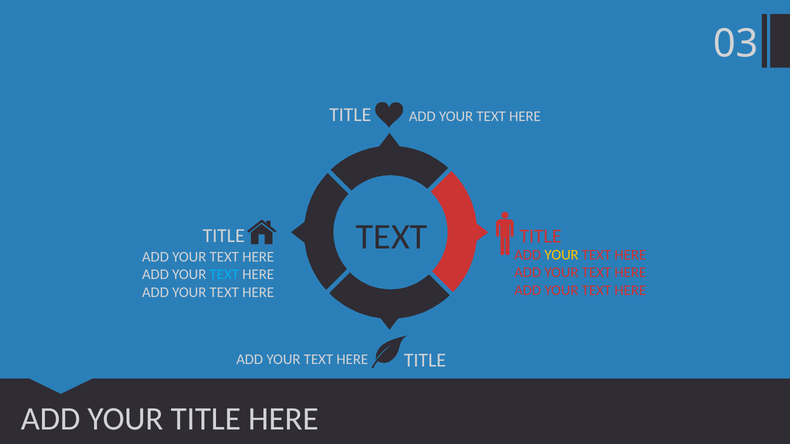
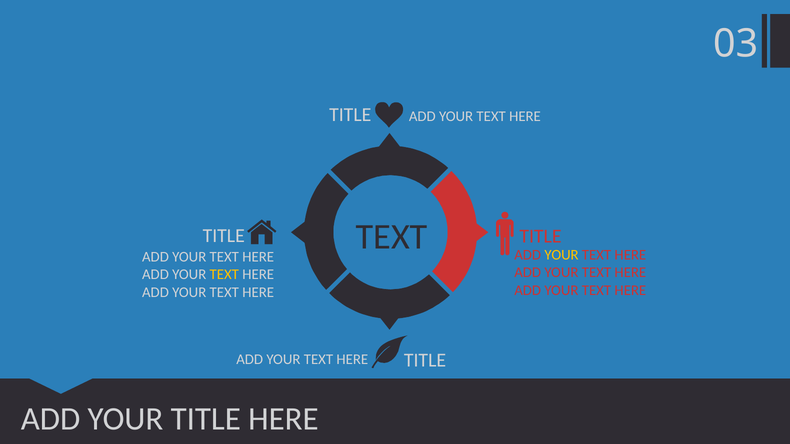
TEXT colour: light blue -> yellow (224, 275)
